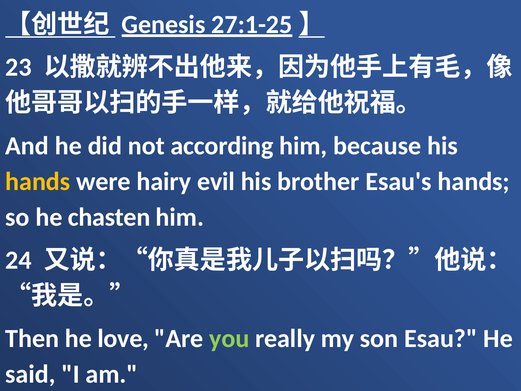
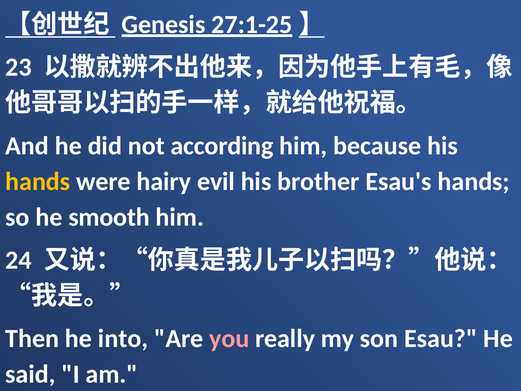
chasten: chasten -> smooth (109, 217)
love: love -> into (123, 338)
you colour: light green -> pink (229, 338)
